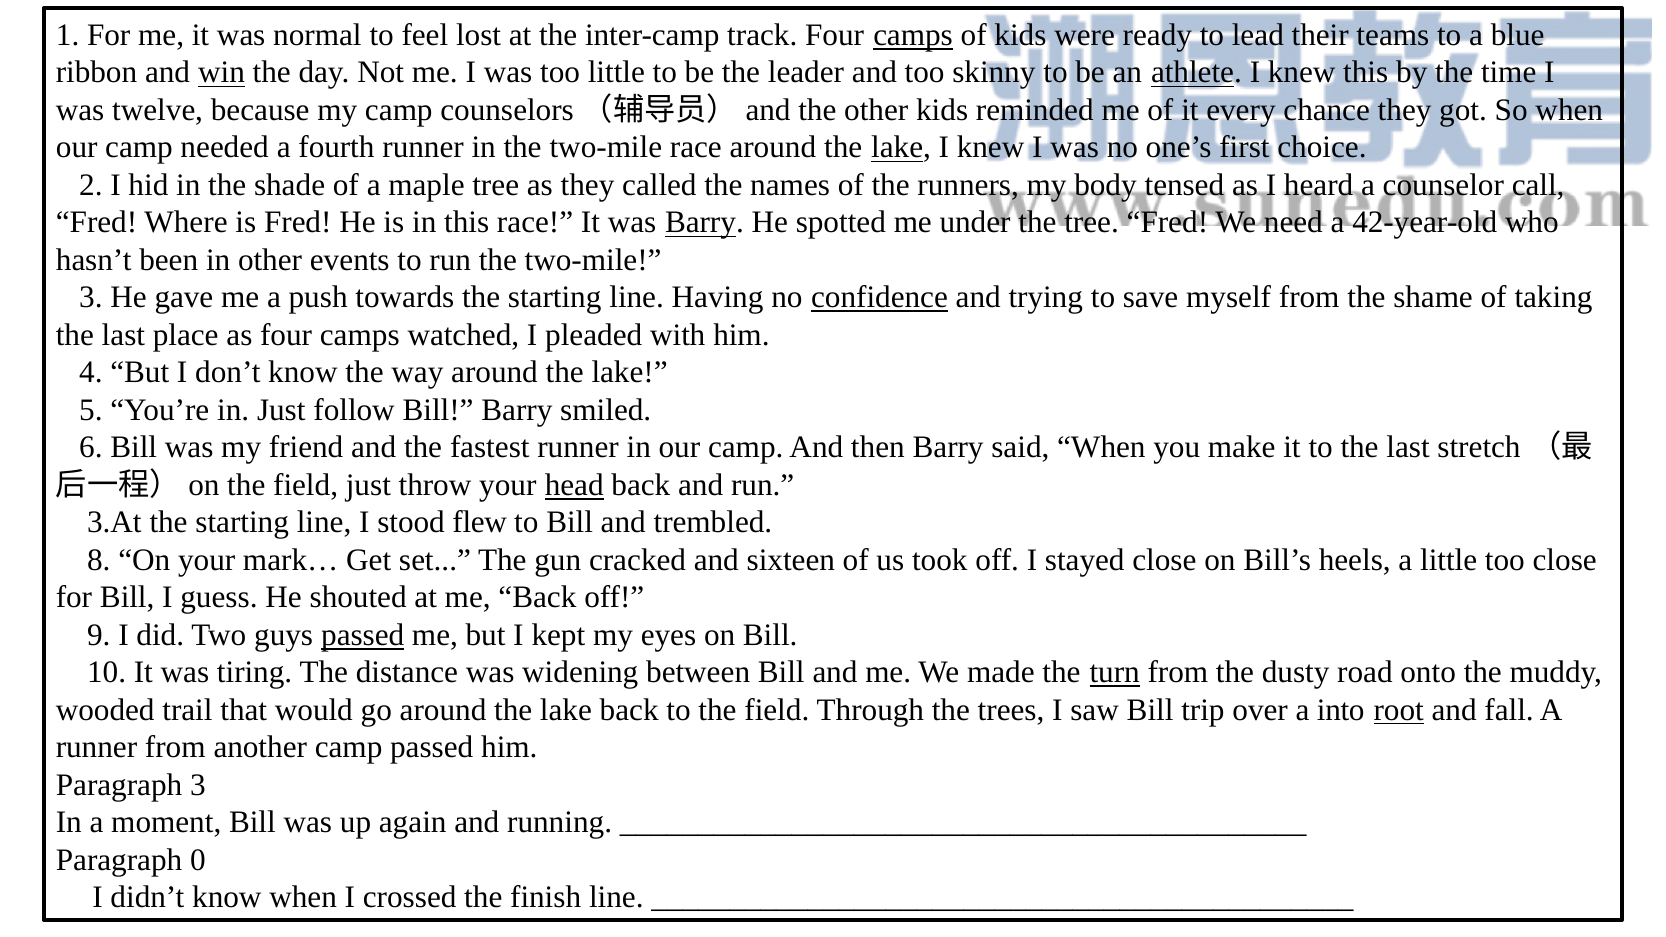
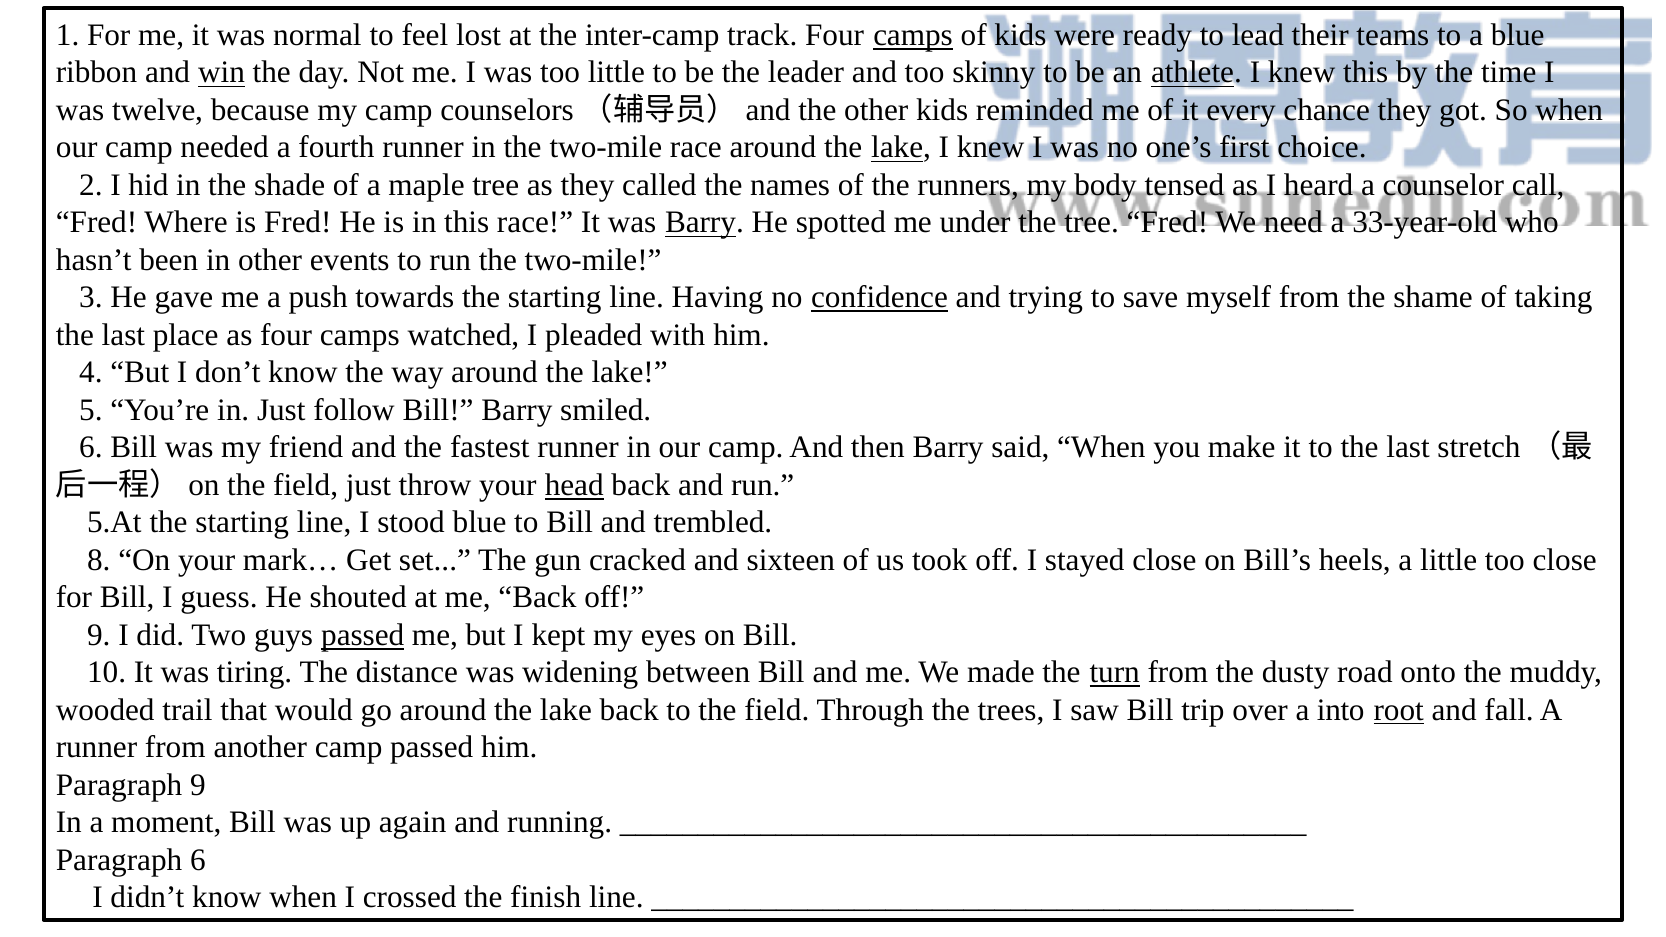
42-year-old: 42-year-old -> 33-year-old (1425, 223)
3.At: 3.At -> 5.At (114, 522)
stood flew: flew -> blue (480, 522)
Paragraph 3: 3 -> 9 (198, 785)
Paragraph 0: 0 -> 6 (198, 860)
